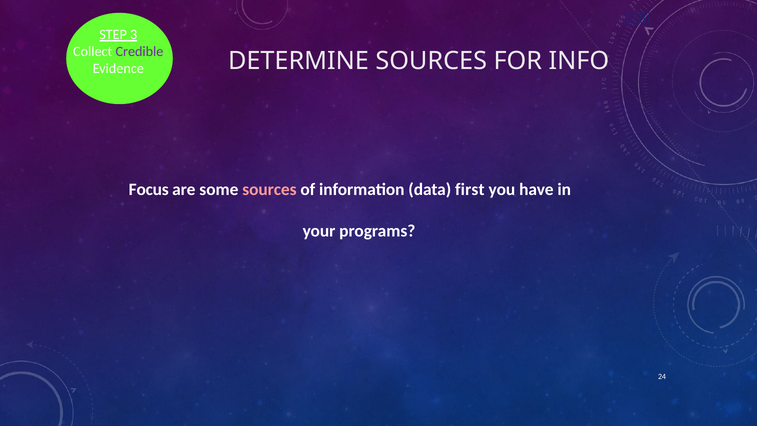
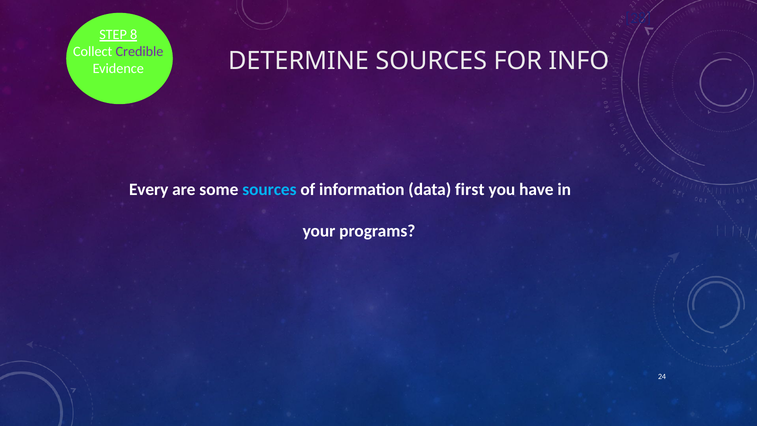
3: 3 -> 8 (134, 35)
Focus: Focus -> Every (149, 190)
sources colour: pink -> light blue (269, 190)
